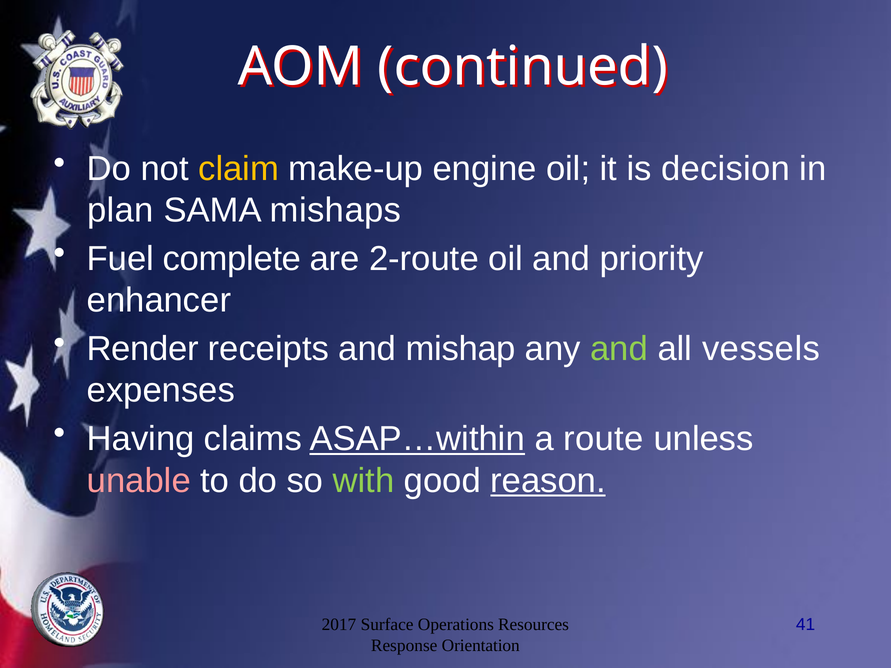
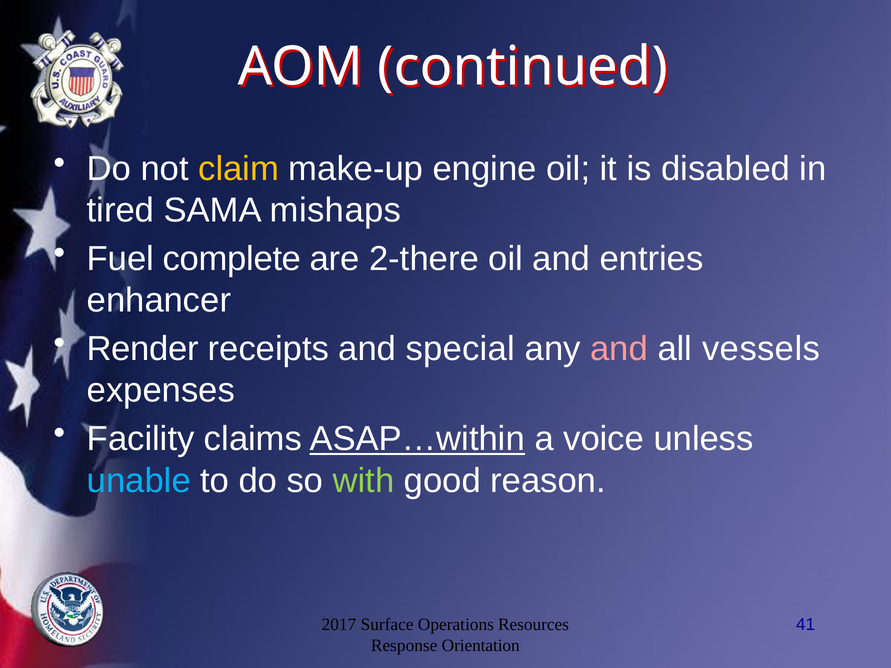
decision: decision -> disabled (726, 169)
plan: plan -> tired (121, 210)
2-route: 2-route -> 2-there (424, 259)
priority: priority -> entries (652, 259)
mishap: mishap -> special (460, 349)
and colour: light green -> pink (619, 349)
Having: Having -> Facility (141, 439)
route: route -> voice (604, 439)
unable colour: pink -> light blue (139, 481)
reason underline: present -> none (548, 481)
